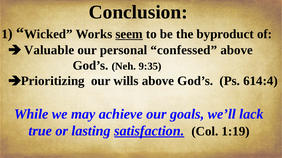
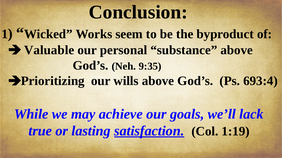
seem underline: present -> none (129, 34)
confessed: confessed -> substance (184, 50)
614:4: 614:4 -> 693:4 (260, 81)
